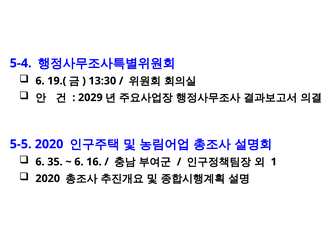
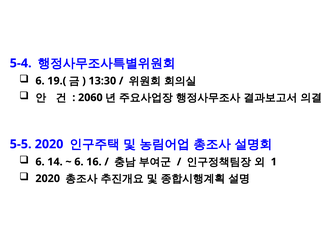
2029: 2029 -> 2060 (90, 98)
35: 35 -> 14 (55, 162)
